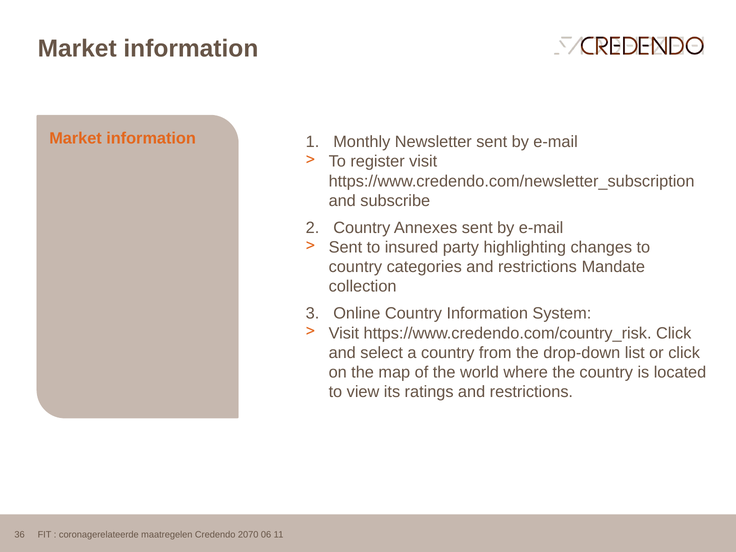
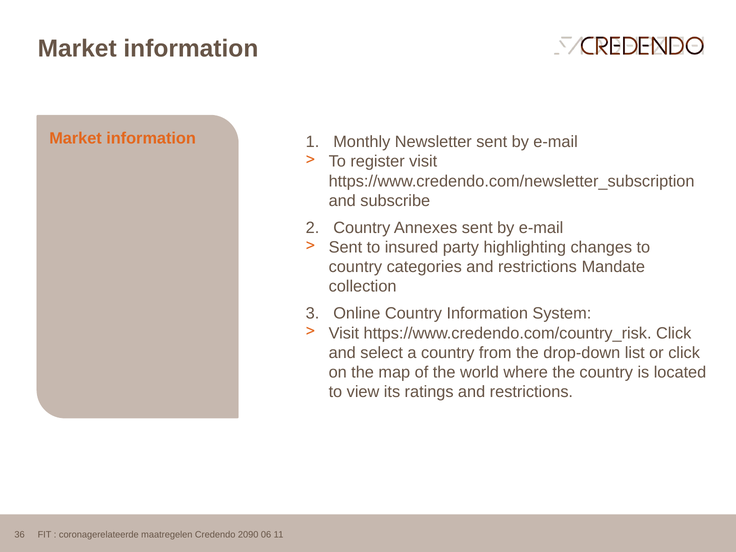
2070: 2070 -> 2090 (248, 535)
